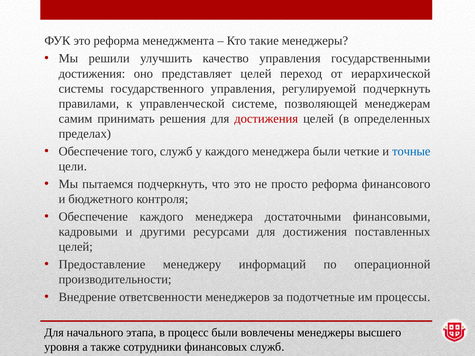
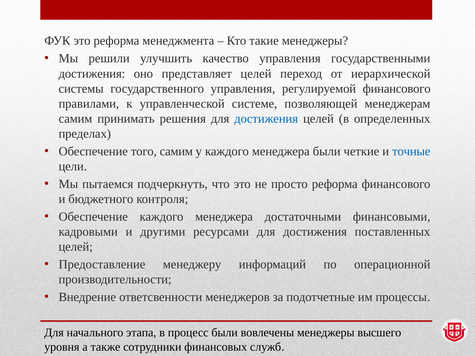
регулируемой подчеркнуть: подчеркнуть -> финансового (397, 89)
достижения colour: red -> blue (266, 119)
того служб: служб -> самим (176, 151)
